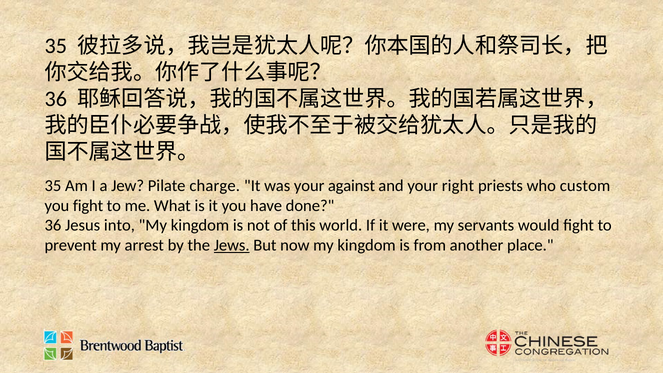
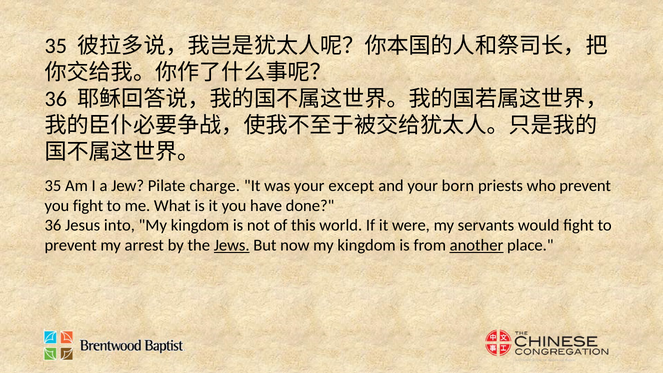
against: against -> except (351, 186)
right: right -> born (458, 186)
who custom: custom -> prevent (585, 186)
another underline: none -> present (477, 245)
